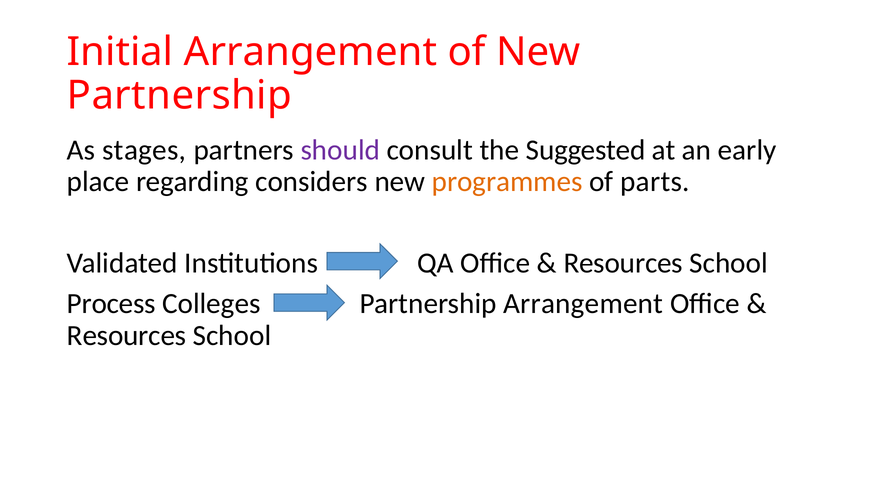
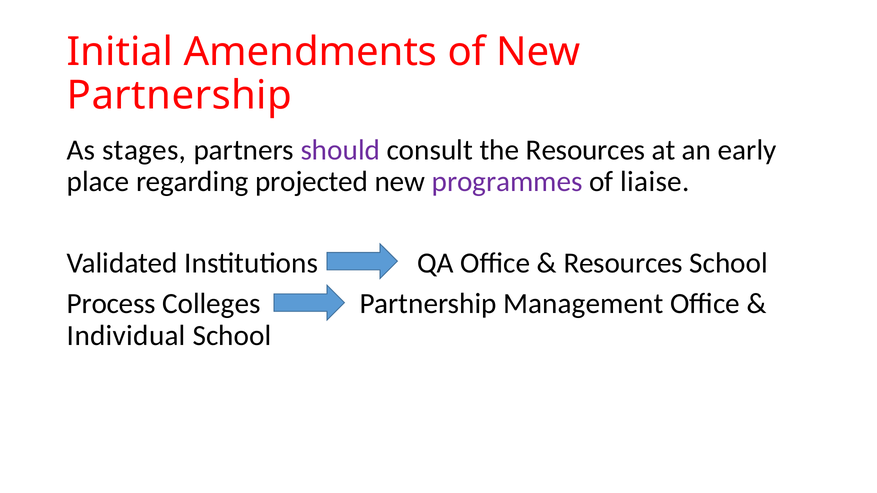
Initial Arrangement: Arrangement -> Amendments (311, 52)
the Suggested: Suggested -> Resources (586, 150)
considers: considers -> projected (312, 182)
programmes colour: orange -> purple (507, 182)
parts: parts -> liaise (655, 182)
Partnership Arrangement: Arrangement -> Management (583, 304)
Resources: Resources -> Individual (126, 336)
